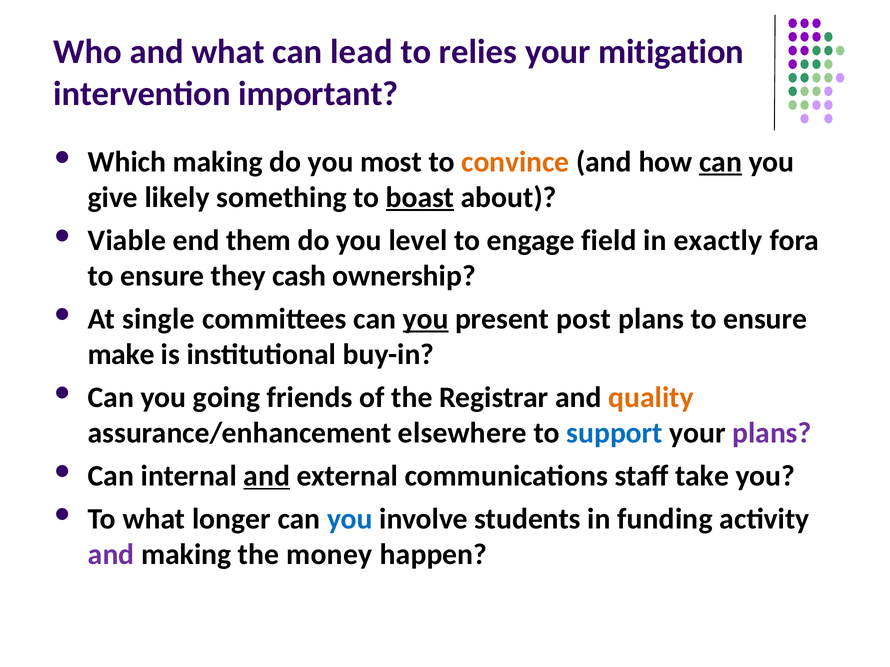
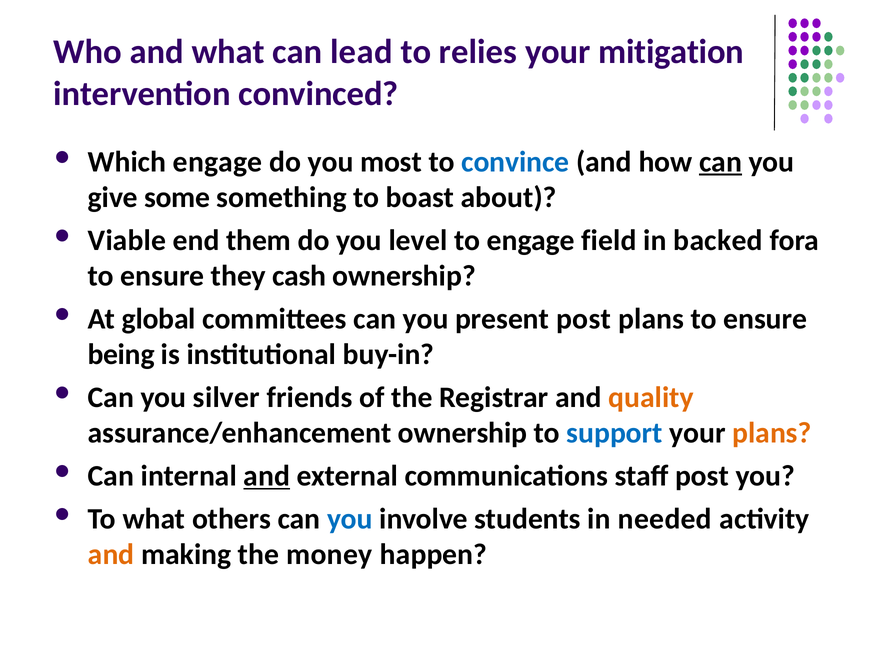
important: important -> convinced (318, 94)
Which making: making -> engage (218, 162)
convince colour: orange -> blue (515, 162)
likely: likely -> some (177, 197)
boast underline: present -> none (420, 197)
exactly: exactly -> backed (718, 240)
single: single -> global (159, 319)
you underline: present -> none (426, 319)
make: make -> being (121, 355)
going: going -> silver (226, 398)
assurance/enhancement elsewhere: elsewhere -> ownership (463, 433)
plans colour: purple -> orange (772, 433)
staff take: take -> post (702, 476)
longer: longer -> others (231, 519)
funding: funding -> needed (665, 519)
and colour: purple -> orange (111, 555)
